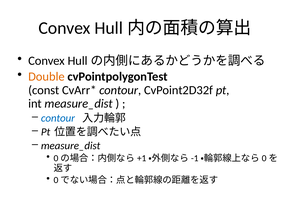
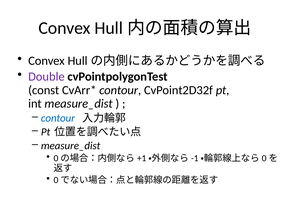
Double colour: orange -> purple (46, 76)
